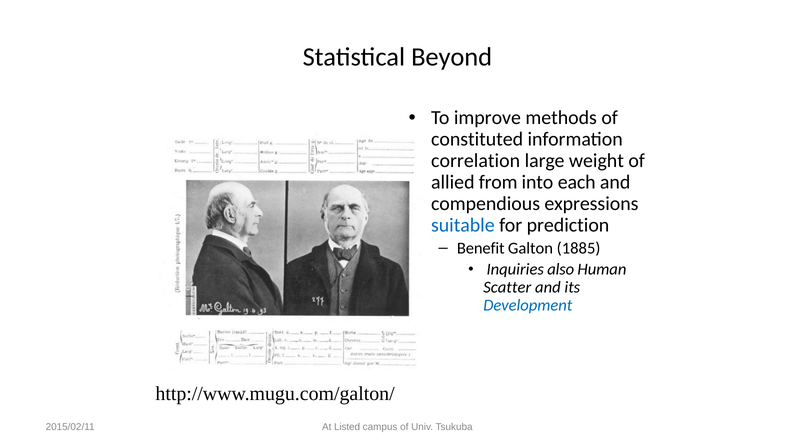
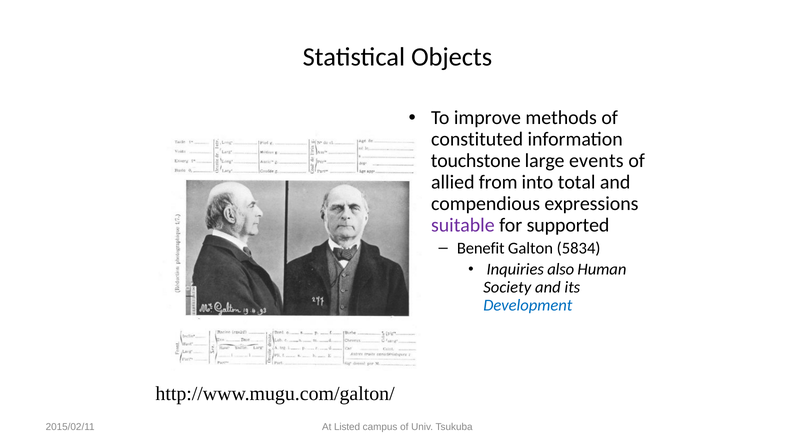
Beyond: Beyond -> Objects (452, 57)
correlation: correlation -> touchstone (476, 161)
weight: weight -> events (596, 161)
each: each -> total (577, 182)
suitable colour: blue -> purple (463, 225)
prediction: prediction -> supported (568, 225)
1885: 1885 -> 5834 (579, 248)
Scatter: Scatter -> Society (507, 287)
